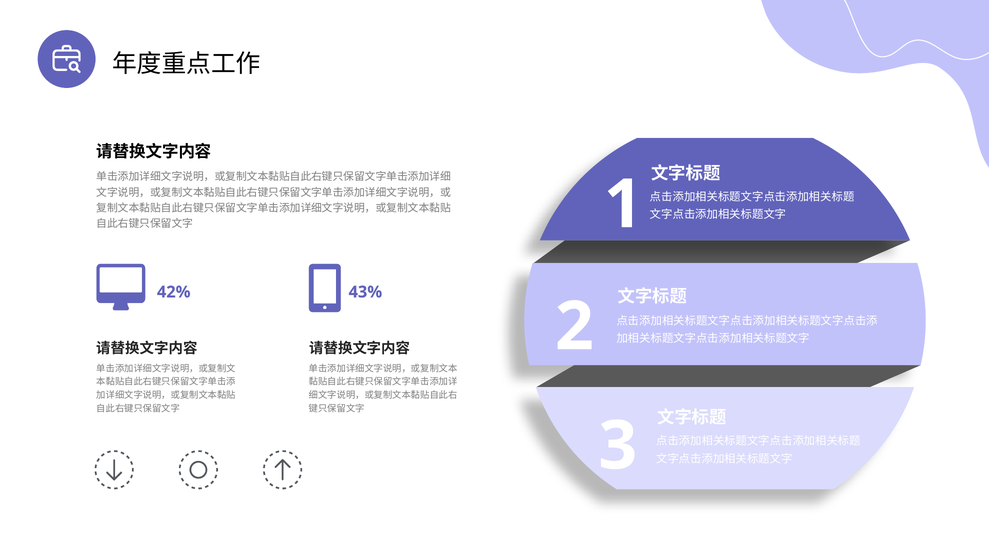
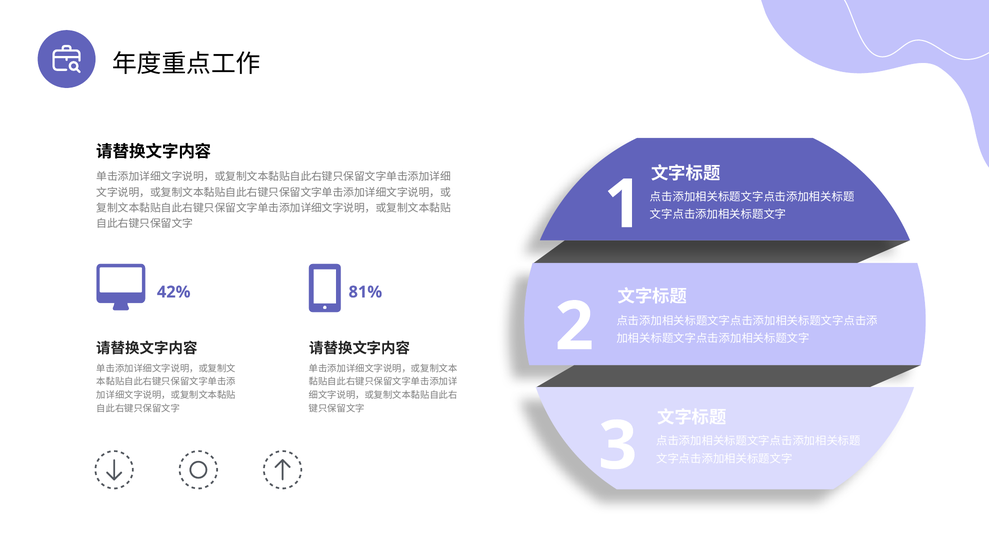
43%: 43% -> 81% (365, 292)
